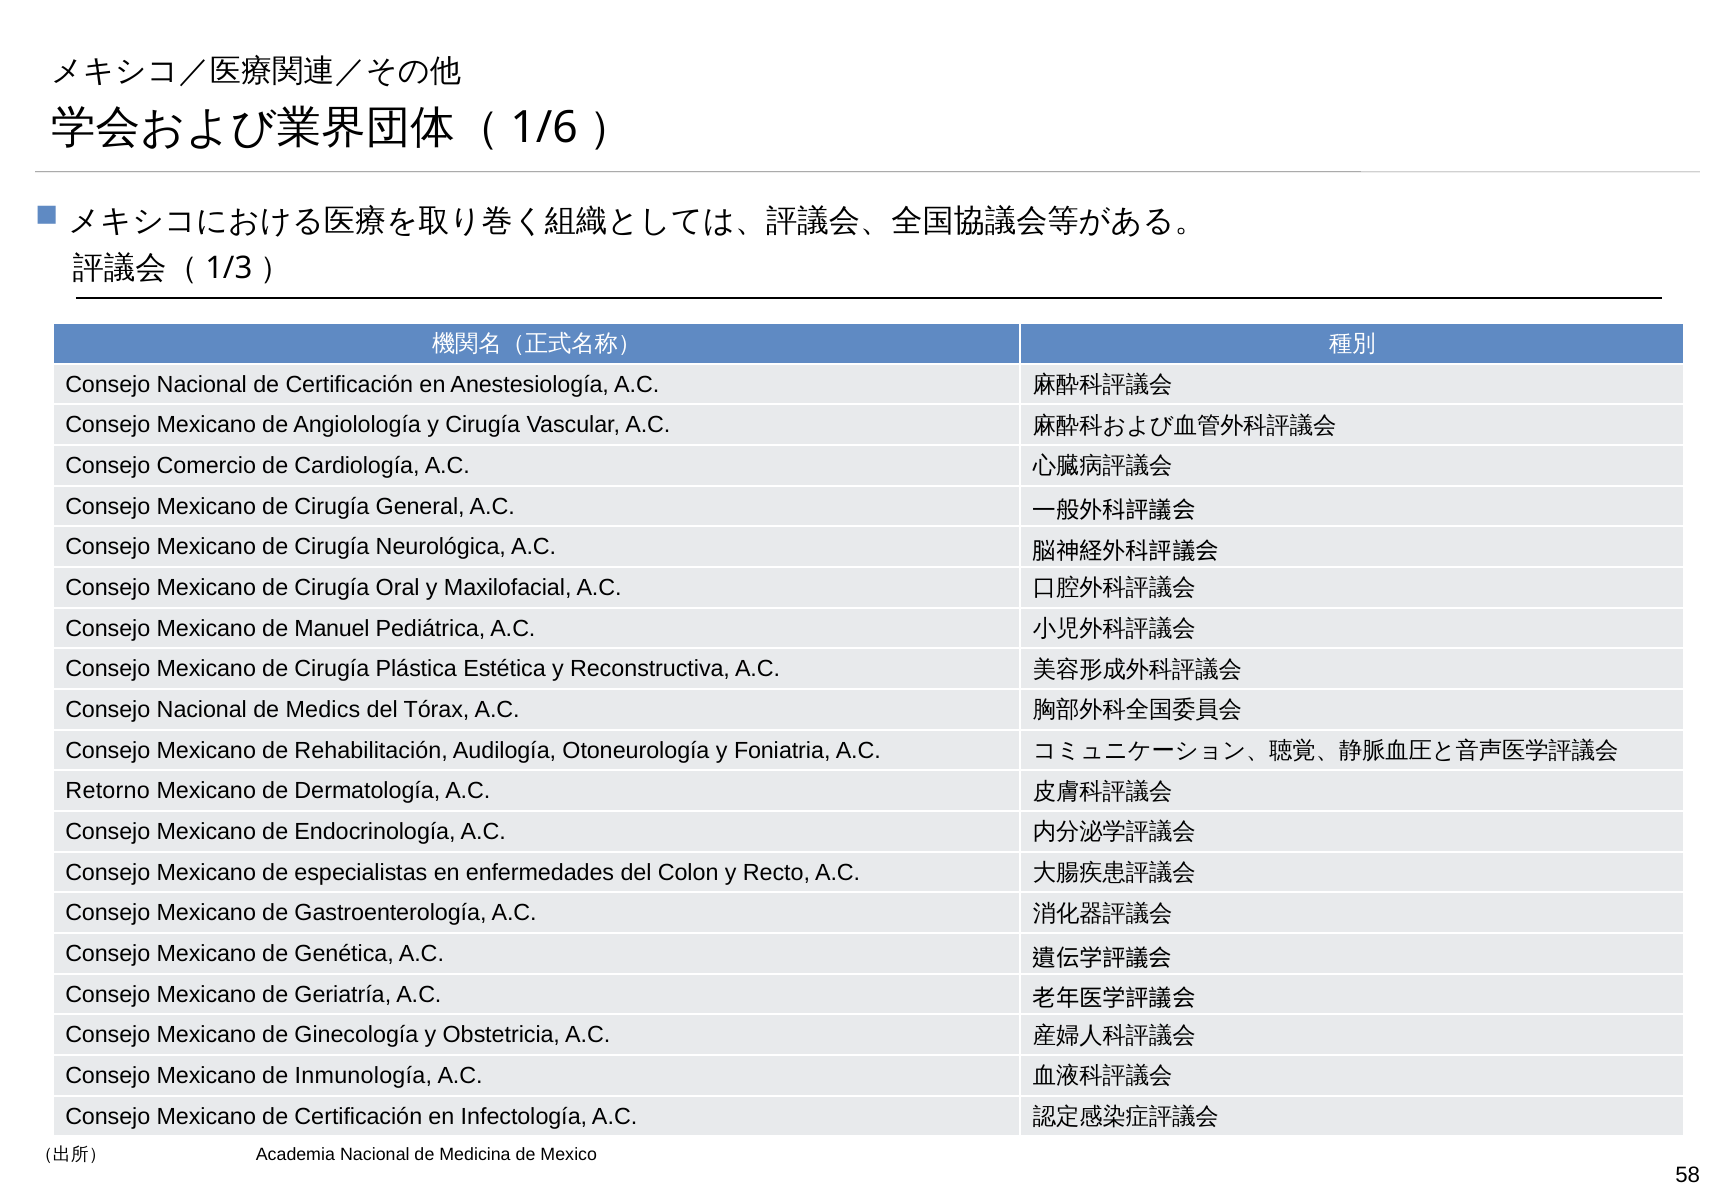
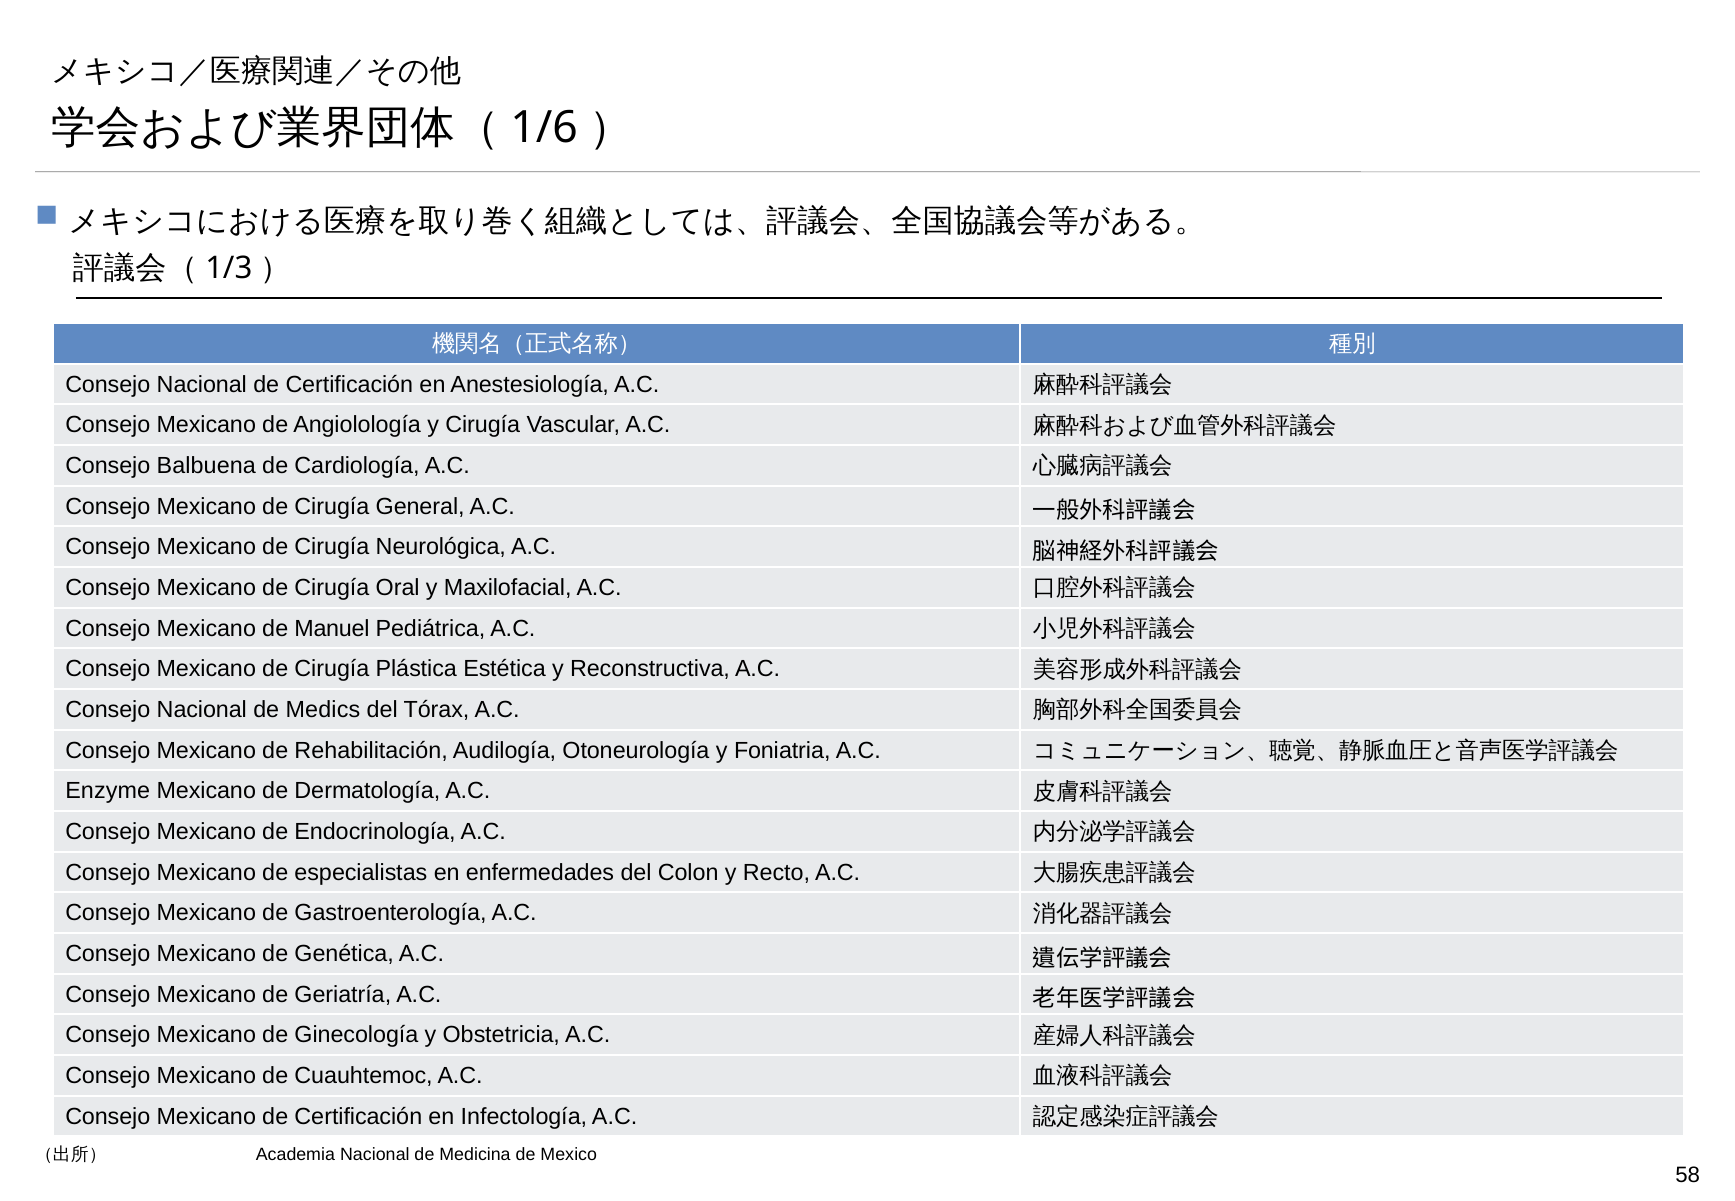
Comercio: Comercio -> Balbuena (206, 466)
Retorno: Retorno -> Enzyme (108, 791)
Inmunología: Inmunología -> Cuauhtemoc (364, 1076)
